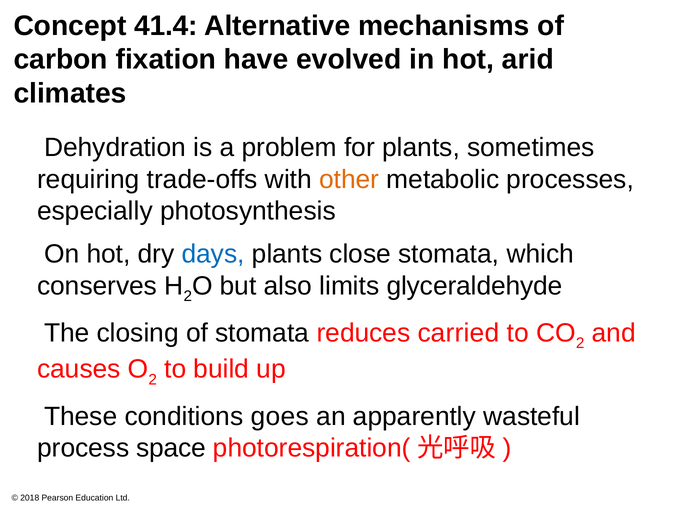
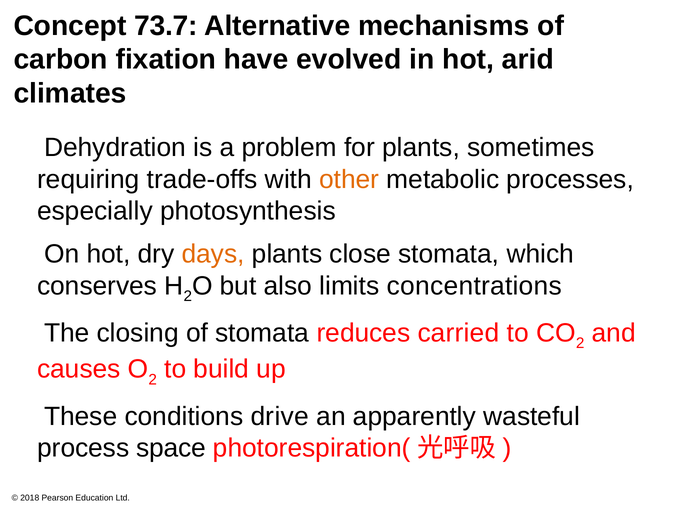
41.4: 41.4 -> 73.7 (166, 26)
days colour: blue -> orange (213, 254)
glyceraldehyde: glyceraldehyde -> concentrations (474, 286)
goes: goes -> drive (280, 417)
